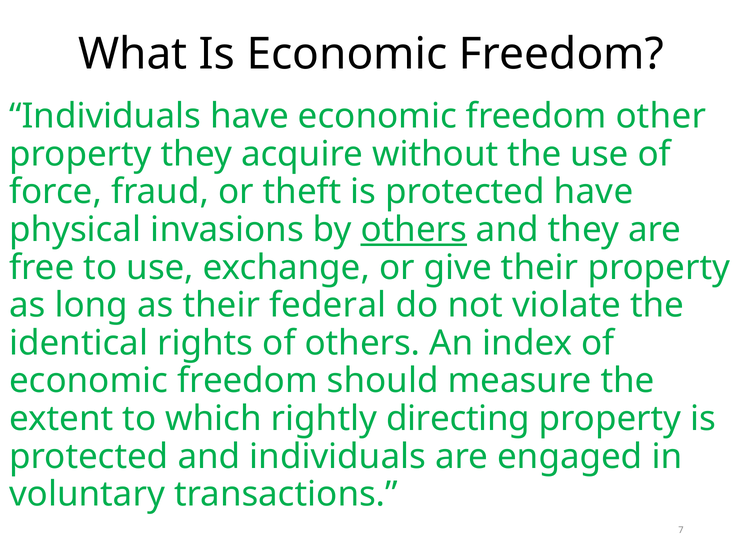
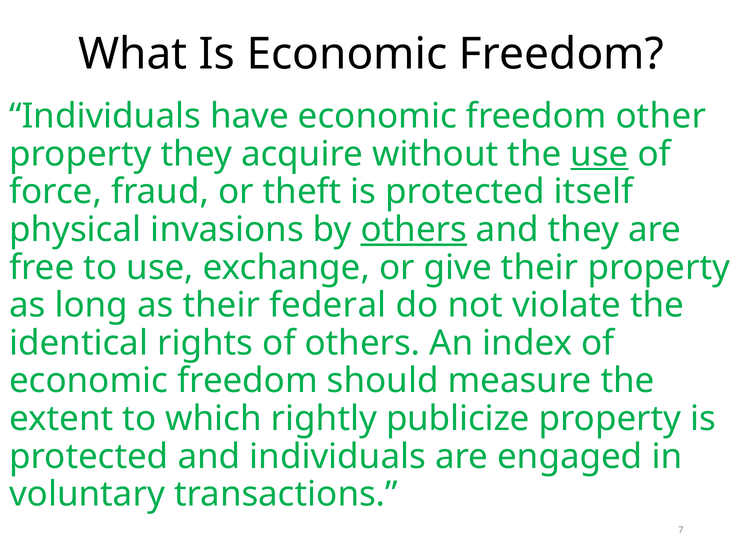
use underline: none -> present (600, 154)
protected have: have -> itself (594, 192)
directing: directing -> publicize (458, 419)
